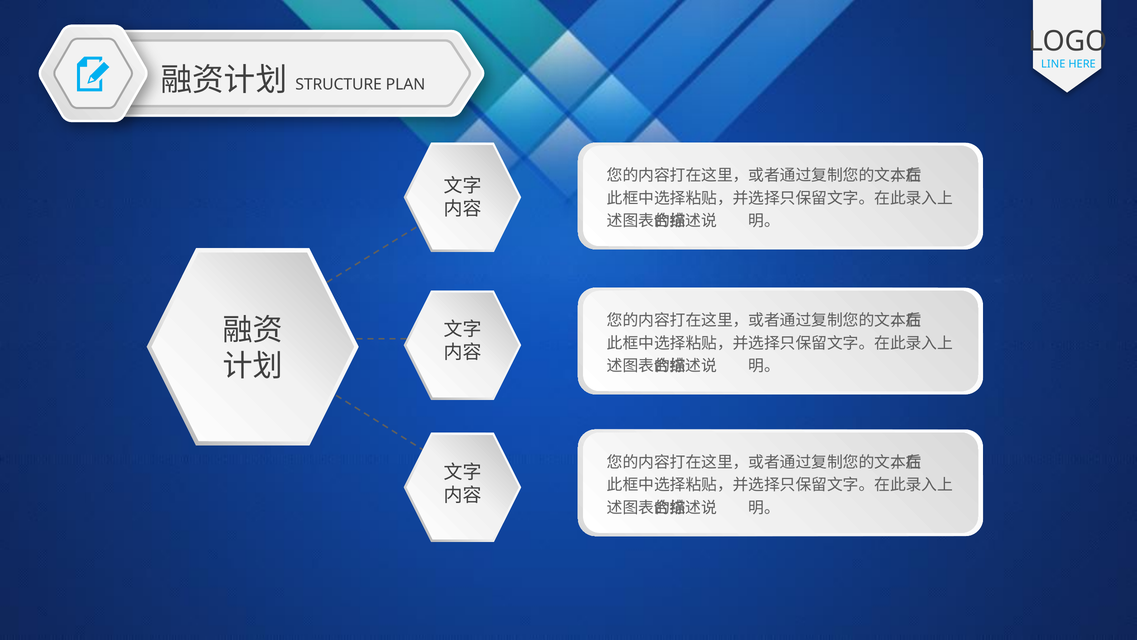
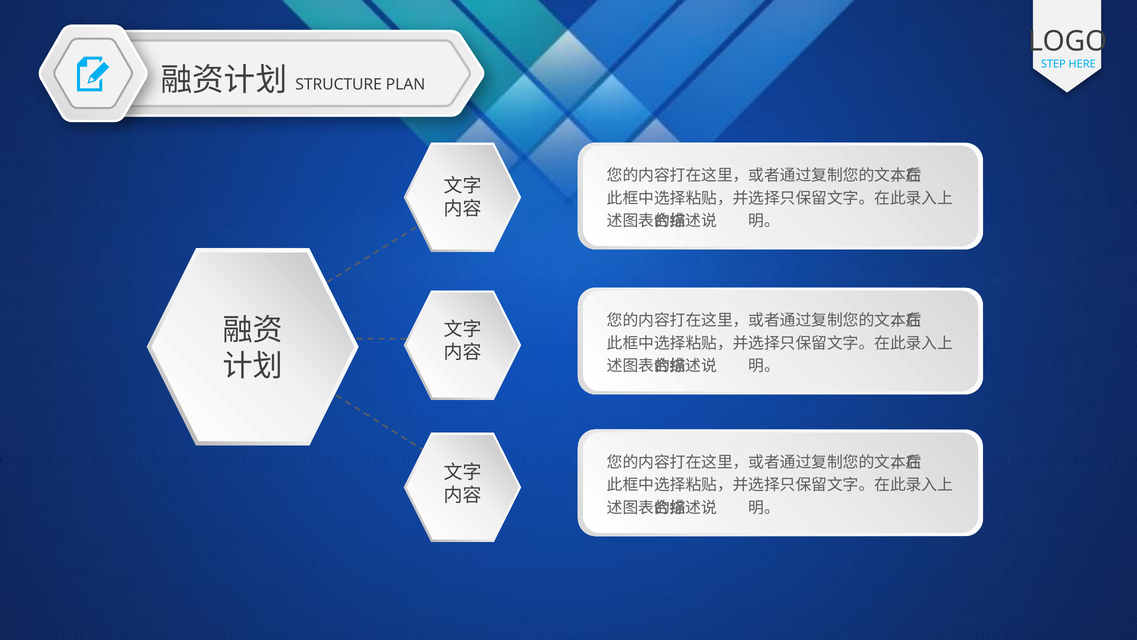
LINE: LINE -> STEP (1053, 64)
